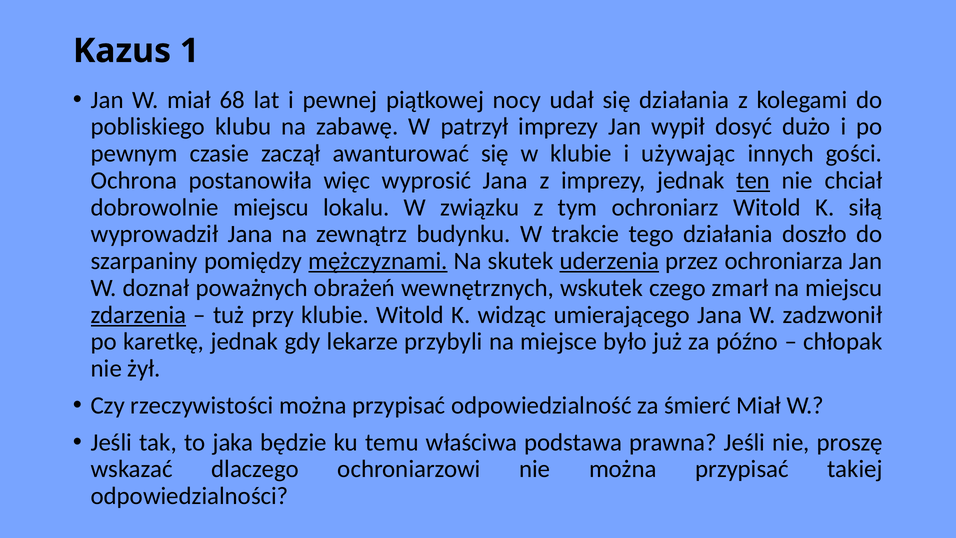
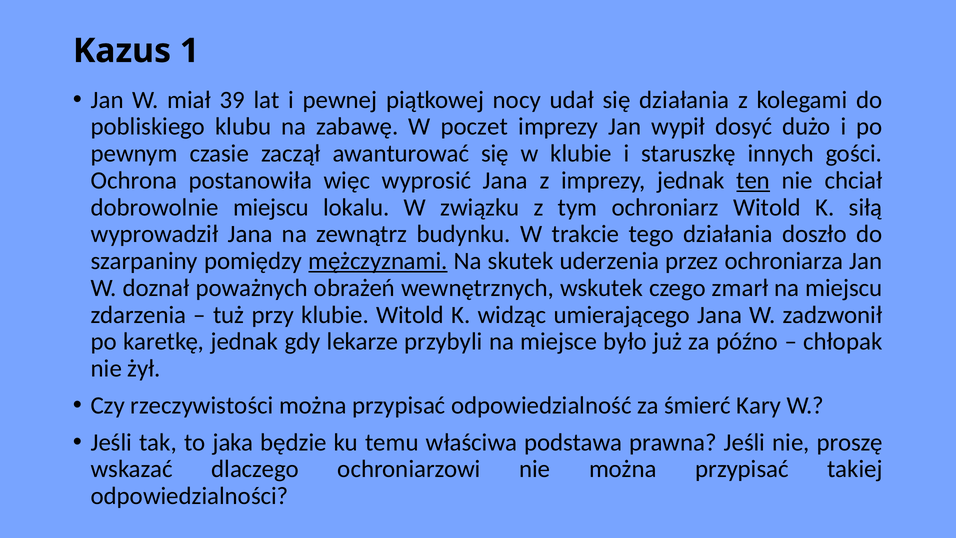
68: 68 -> 39 (232, 100)
patrzył: patrzył -> poczet (474, 127)
używając: używając -> staruszkę (689, 154)
uderzenia underline: present -> none (609, 261)
zdarzenia underline: present -> none (138, 315)
śmierć Miał: Miał -> Kary (759, 405)
